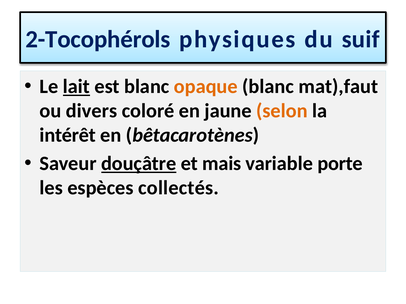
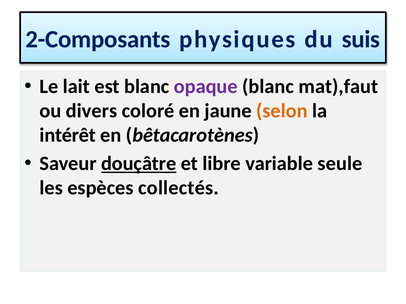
2-Tocophérols: 2-Tocophérols -> 2-Composants (98, 39)
suif: suif -> suis (361, 39)
lait underline: present -> none (76, 87)
opaque colour: orange -> purple (206, 87)
mais: mais -> libre (222, 164)
porte: porte -> seule (340, 164)
